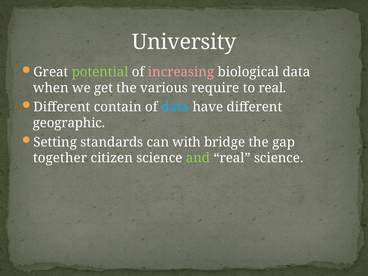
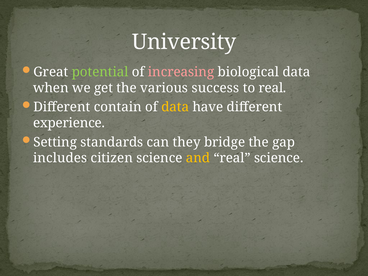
require: require -> success (215, 88)
data colour: light blue -> yellow (175, 107)
geographic: geographic -> experience (69, 123)
with: with -> they (187, 142)
together: together -> includes (60, 158)
and colour: light green -> yellow (198, 158)
